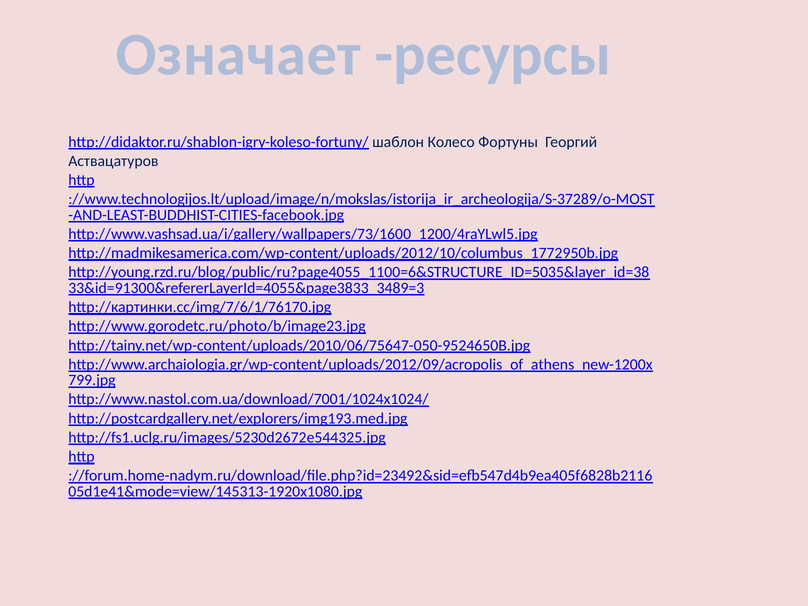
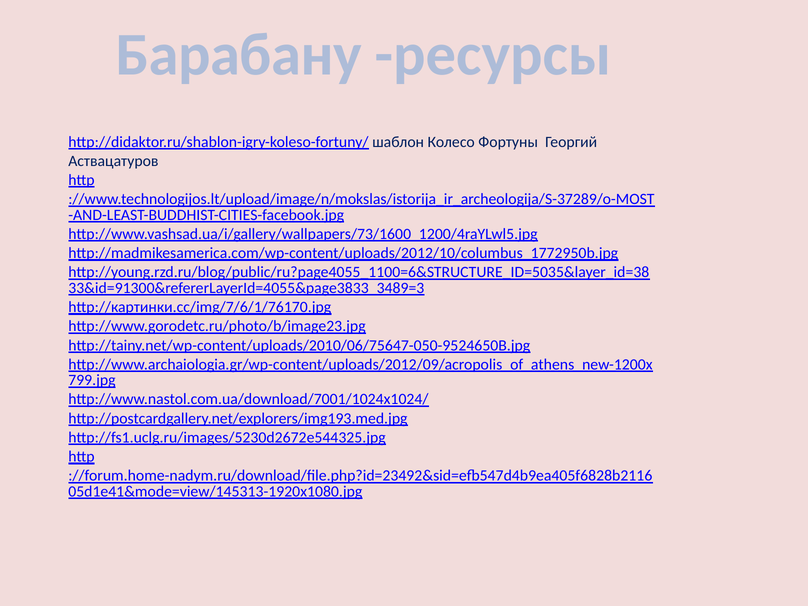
Означает: Означает -> Барабану (239, 55)
